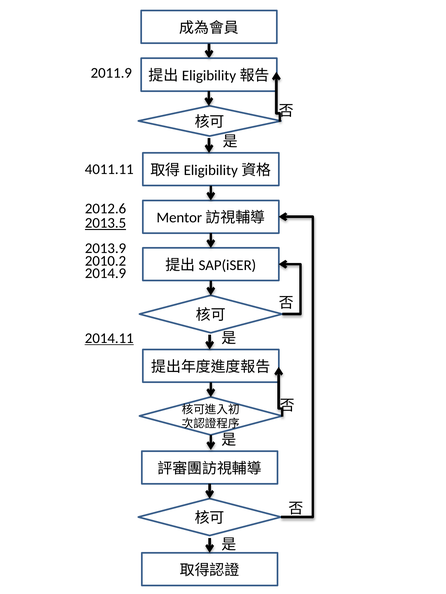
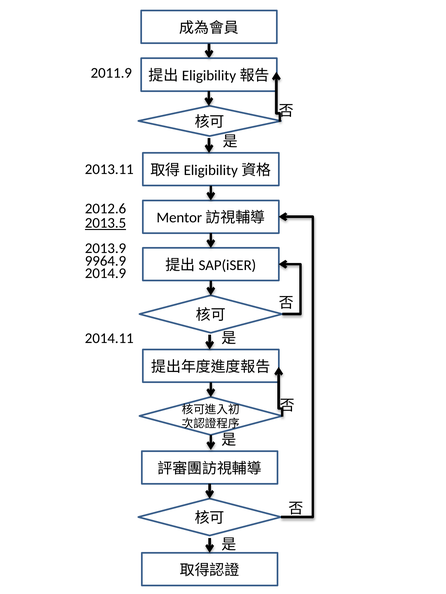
4011.11: 4011.11 -> 2013.11 (109, 170)
2010.2: 2010.2 -> 9964.9 (105, 261)
2014.11 underline: present -> none (109, 339)
